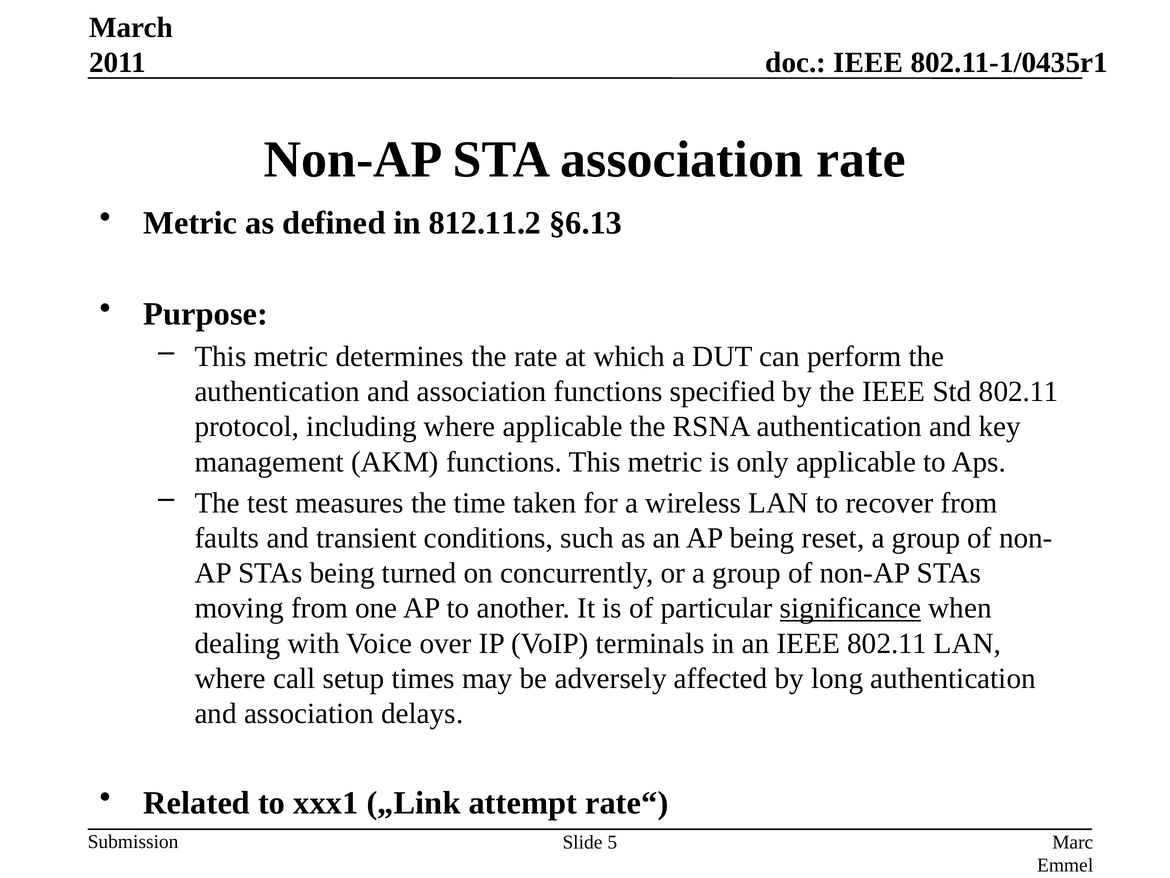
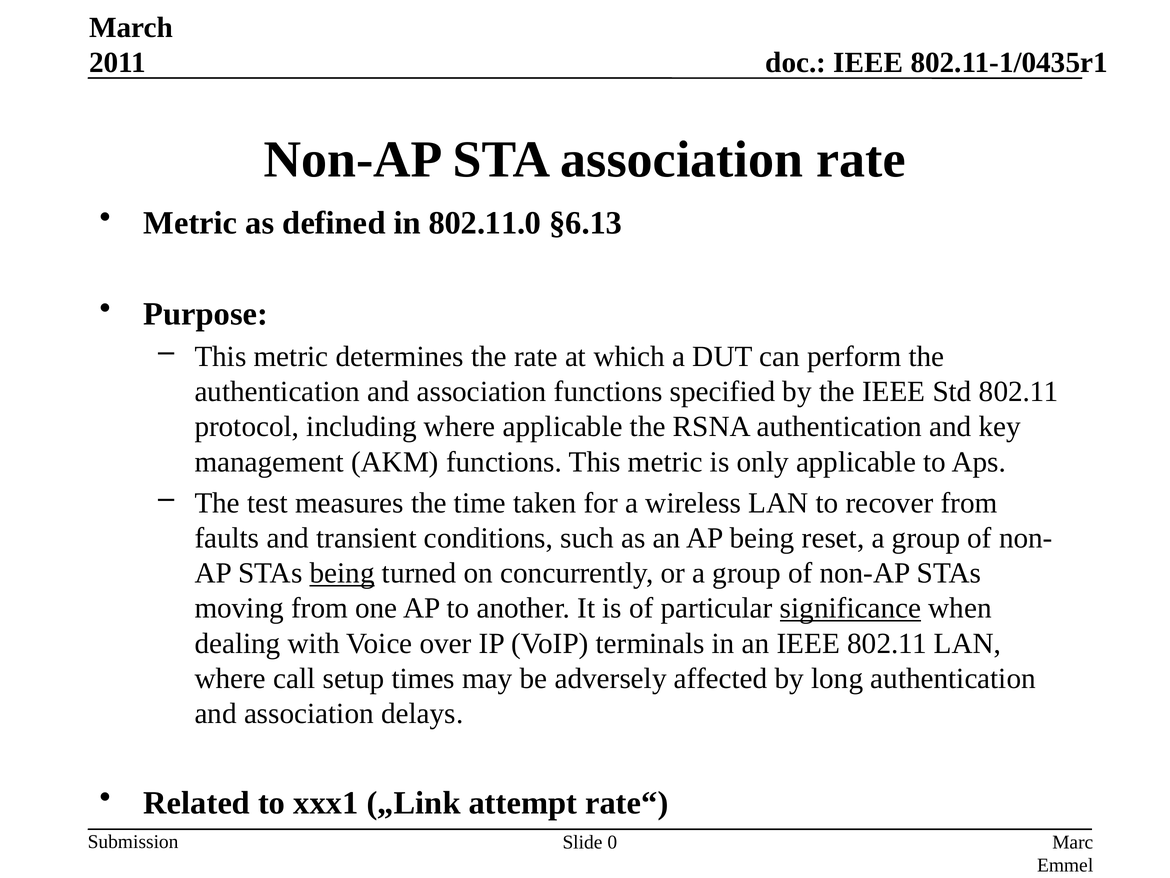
812.11.2: 812.11.2 -> 802.11.0 (485, 223)
being underline: none -> present (342, 573)
5: 5 -> 0 (612, 842)
